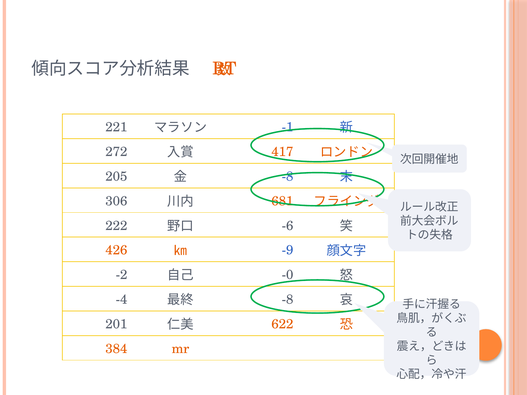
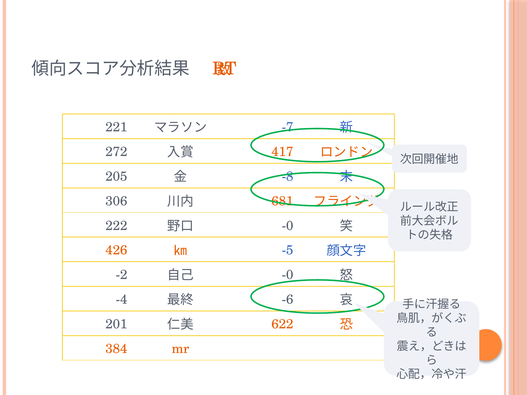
-1: -1 -> -7 (288, 127)
-6: -6 -> -0 (288, 226)
-9: -9 -> -5 (288, 250)
-8: -8 -> -6 (288, 300)
